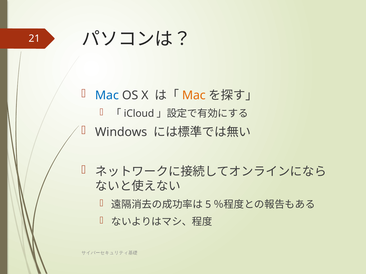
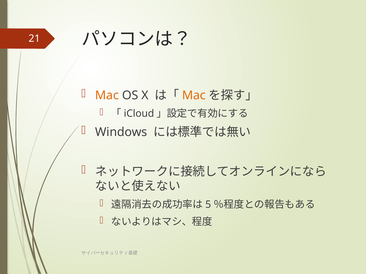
Mac colour: blue -> orange (107, 95)
